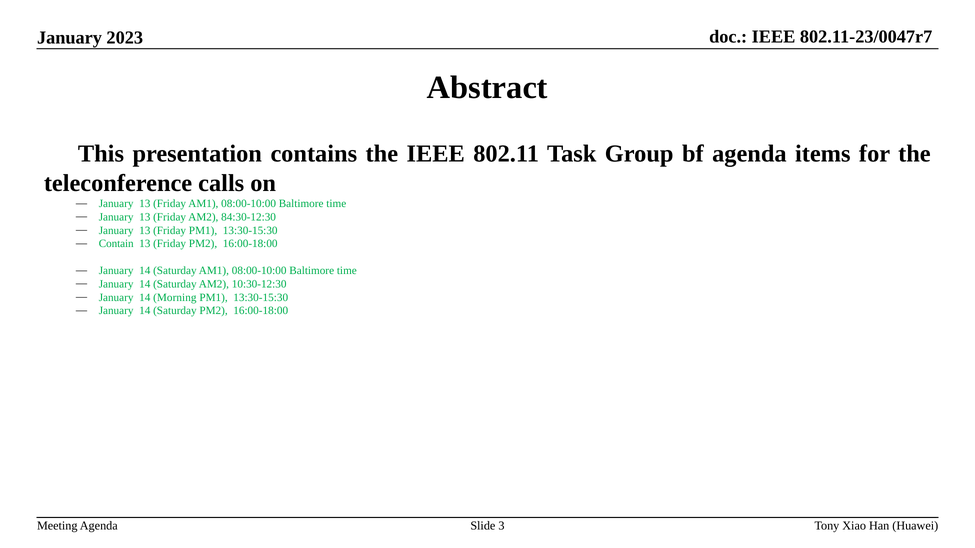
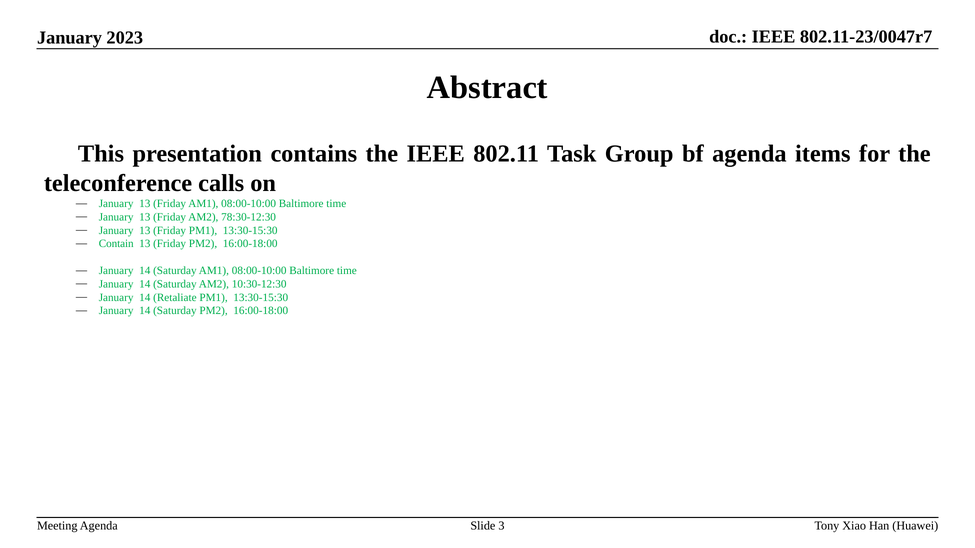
84:30-12:30: 84:30-12:30 -> 78:30-12:30 (249, 217)
Morning: Morning -> Retaliate (175, 298)
